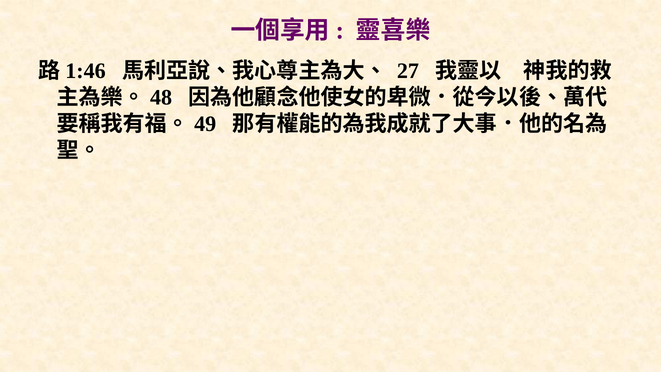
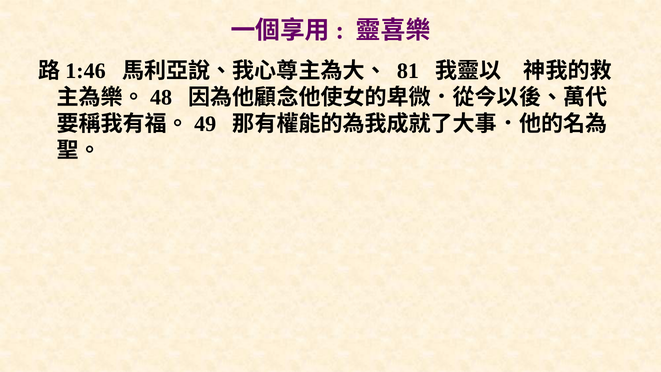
27: 27 -> 81 (408, 71)
